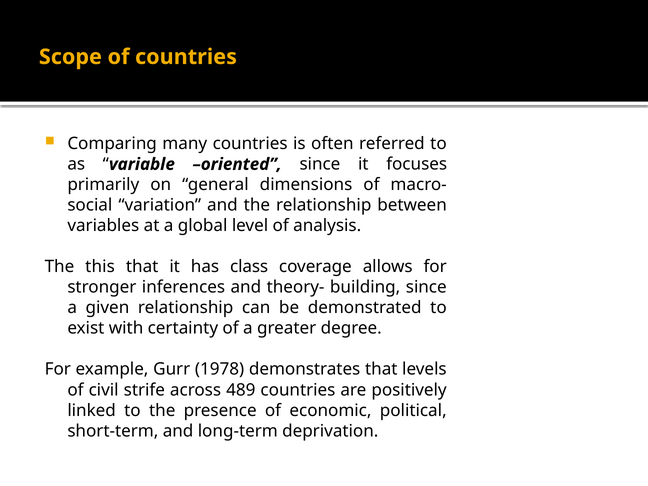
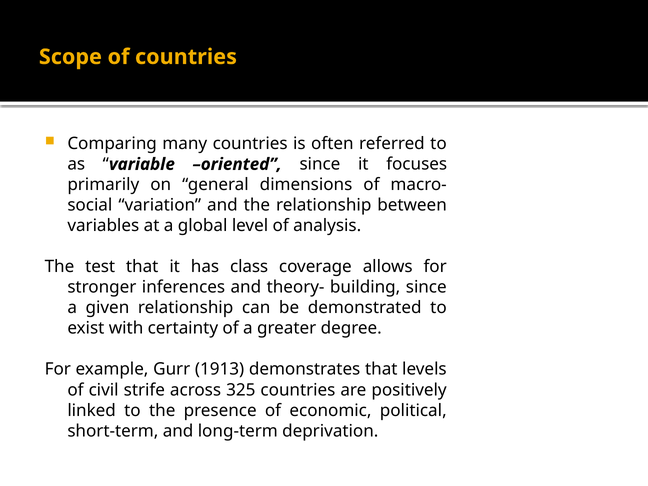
this: this -> test (100, 267)
1978: 1978 -> 1913 (220, 369)
489: 489 -> 325 (241, 390)
